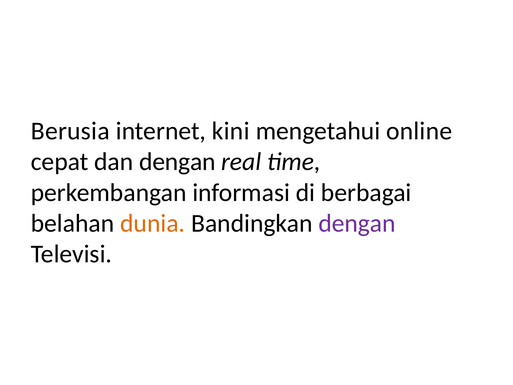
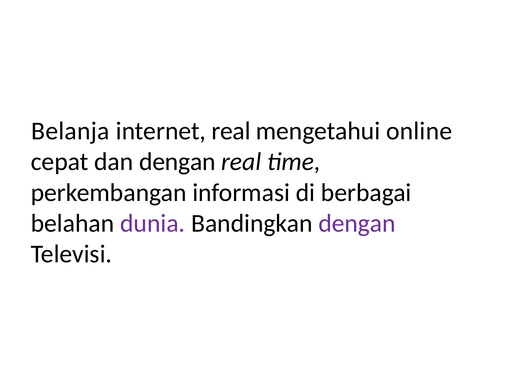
Berusia: Berusia -> Belanja (70, 131)
internet kini: kini -> real (231, 131)
dunia colour: orange -> purple (153, 223)
